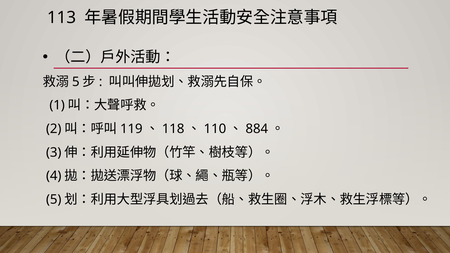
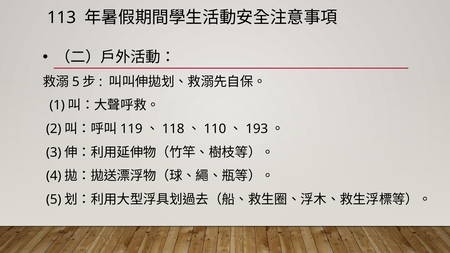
884: 884 -> 193 (257, 129)
